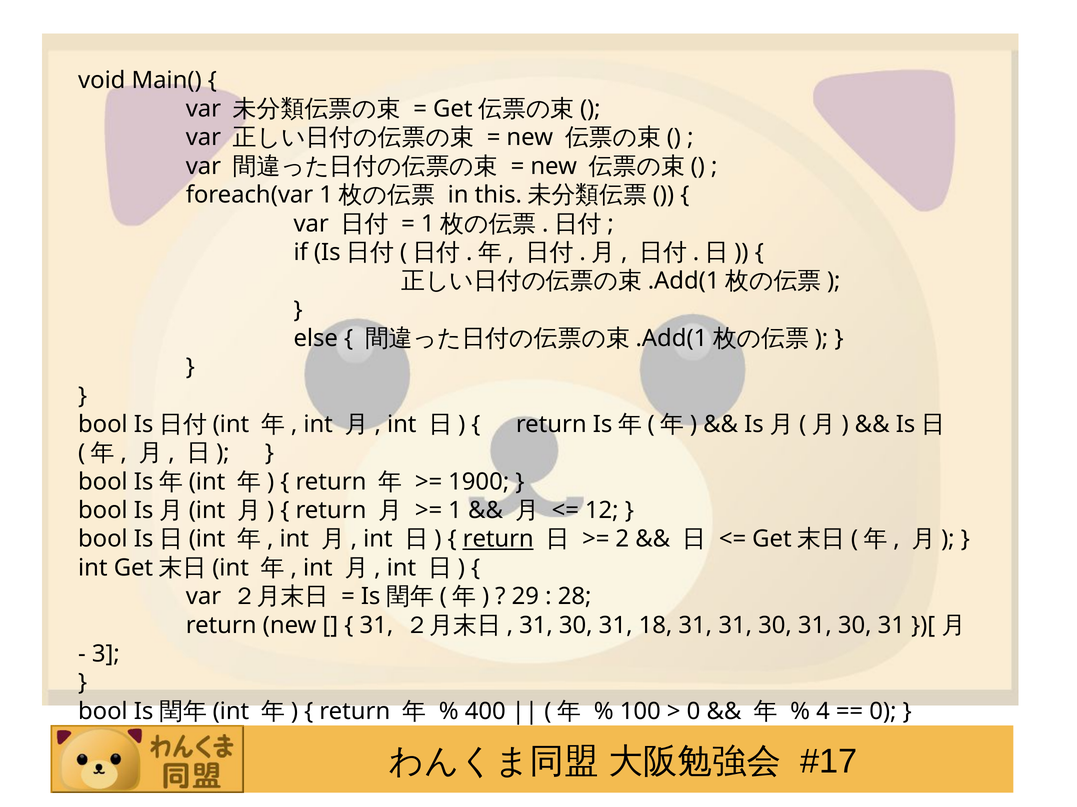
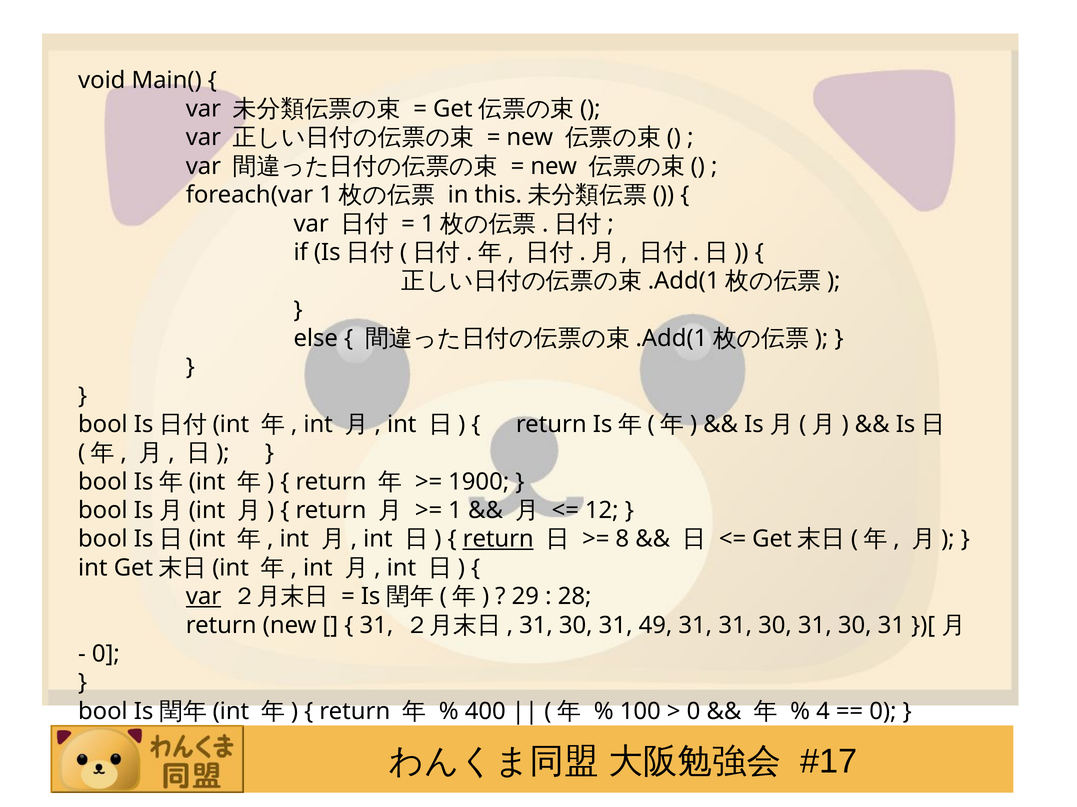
2: 2 -> 8 (622, 540)
var underline: none -> present (203, 597)
18: 18 -> 49 (656, 626)
3: 3 -> 0 (106, 654)
